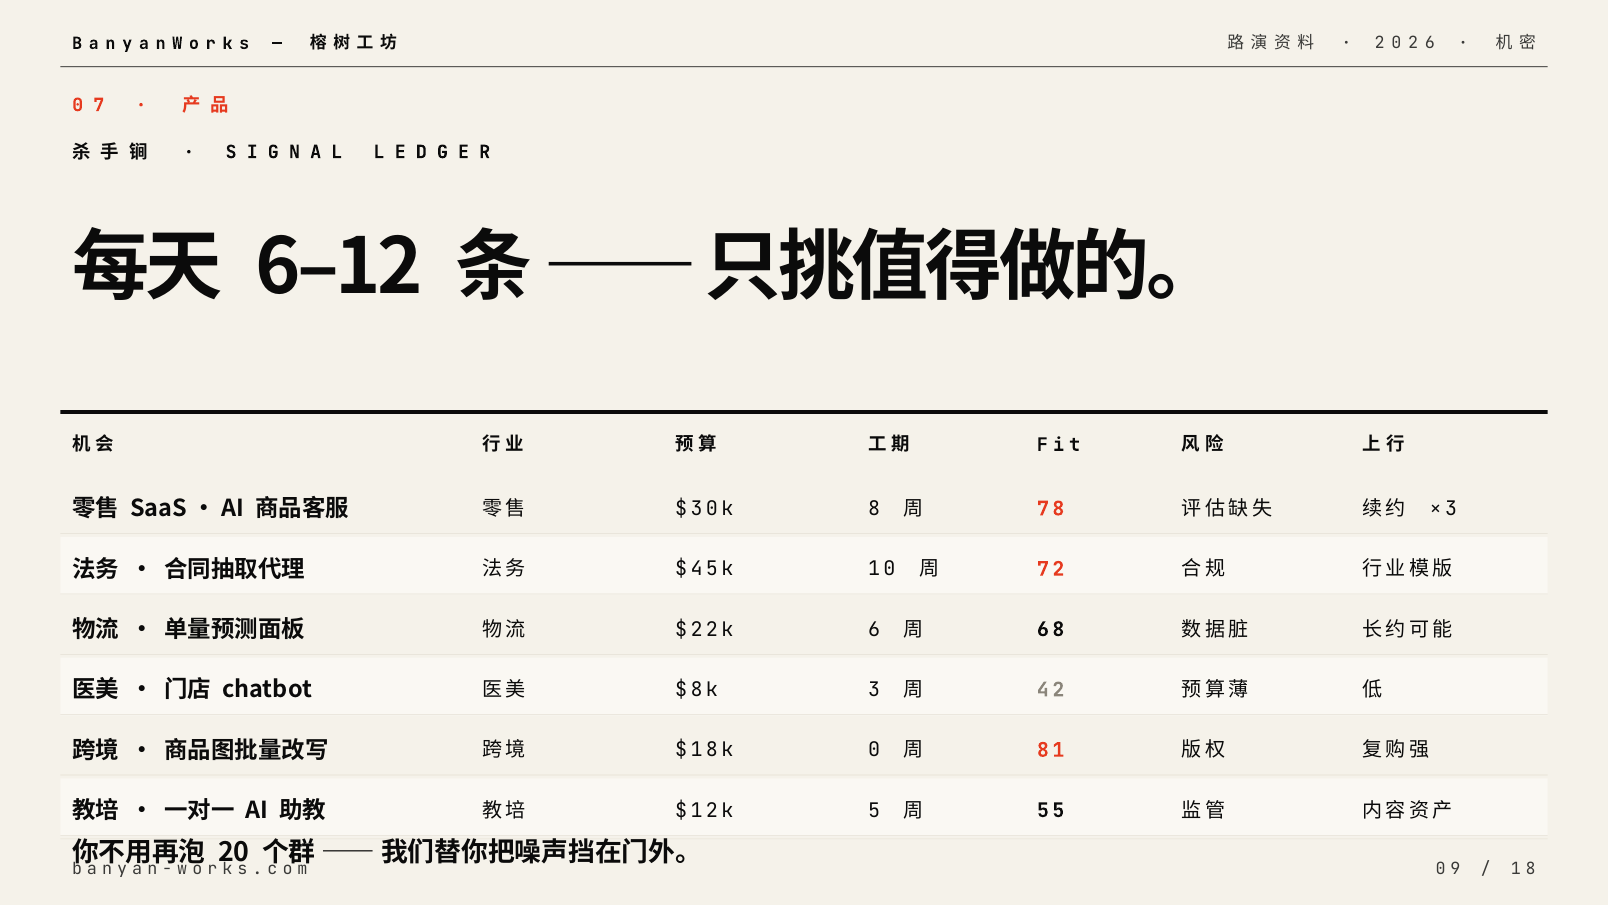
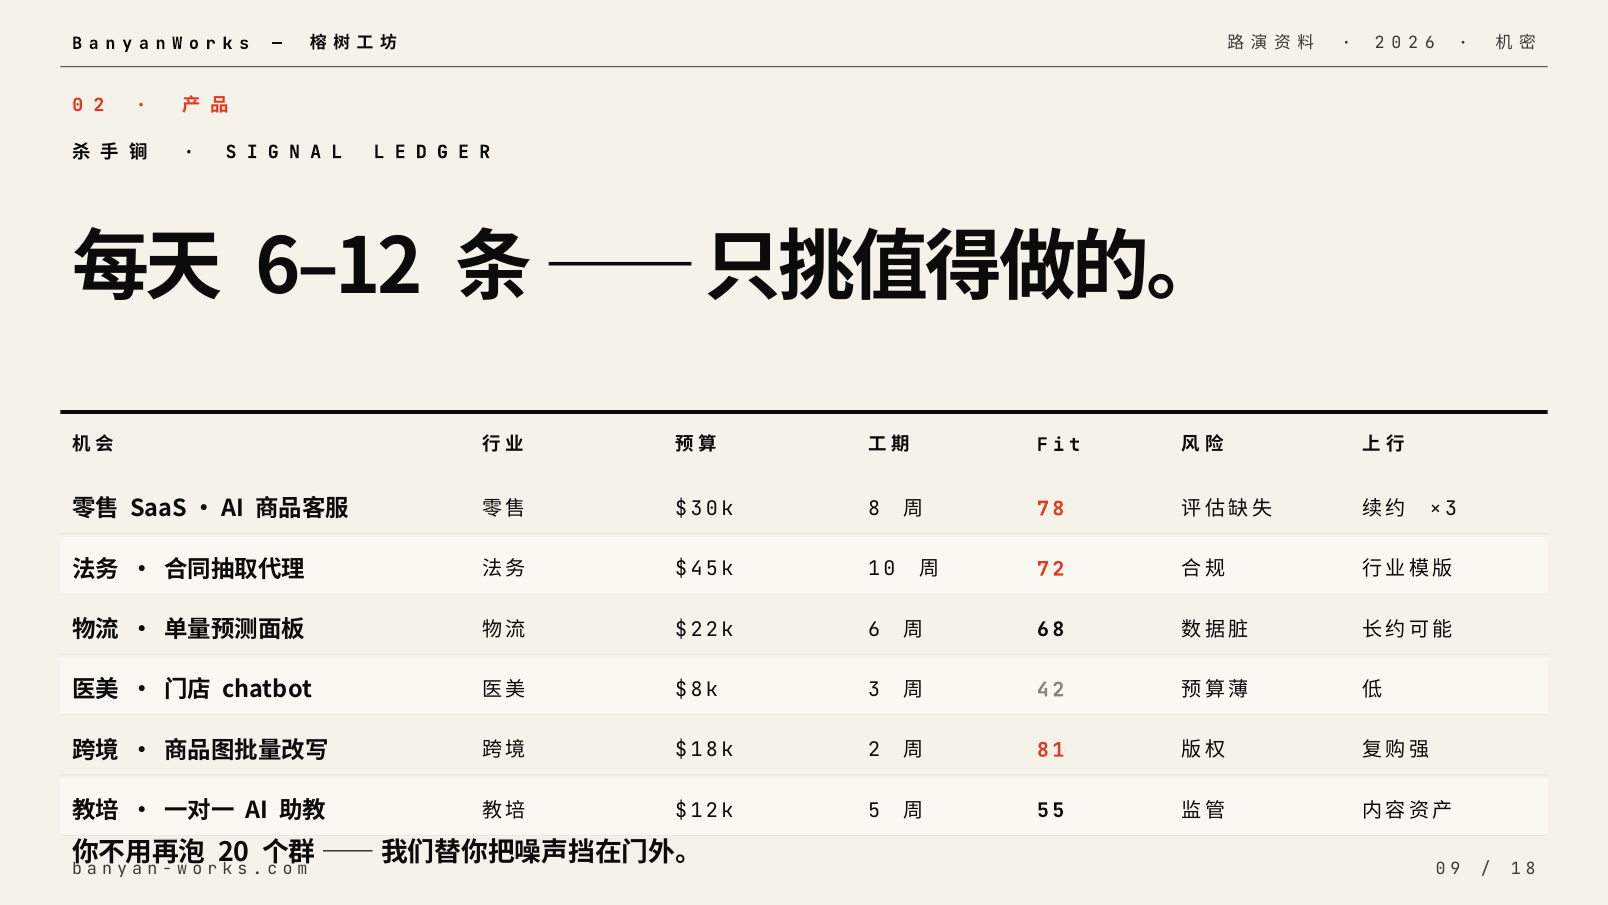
7: 7 -> 2 (99, 105)
$18k 0: 0 -> 2 (874, 750)
